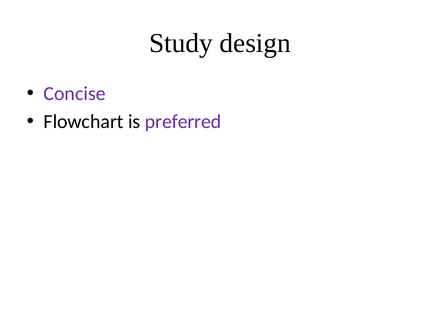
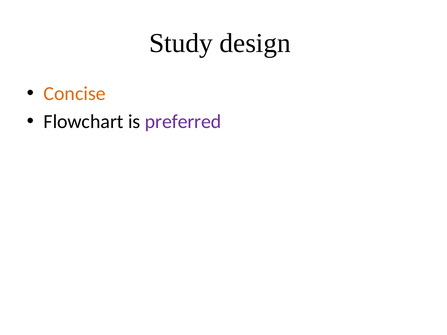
Concise colour: purple -> orange (75, 94)
